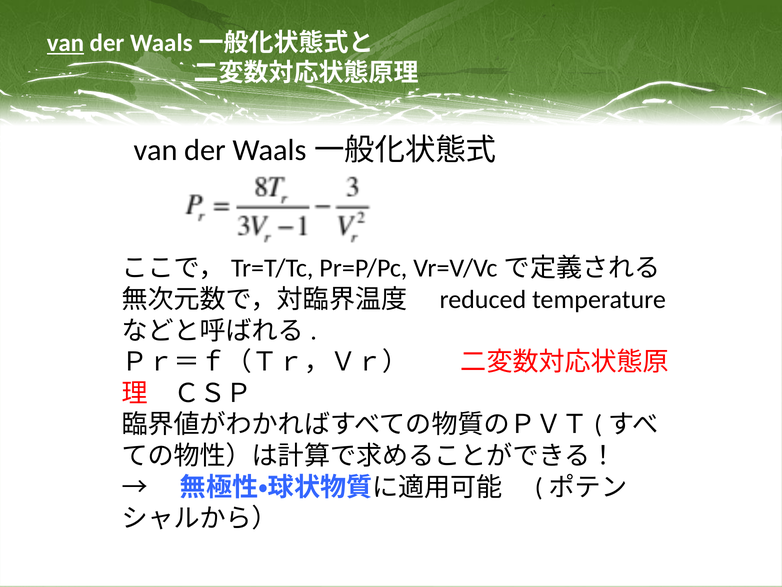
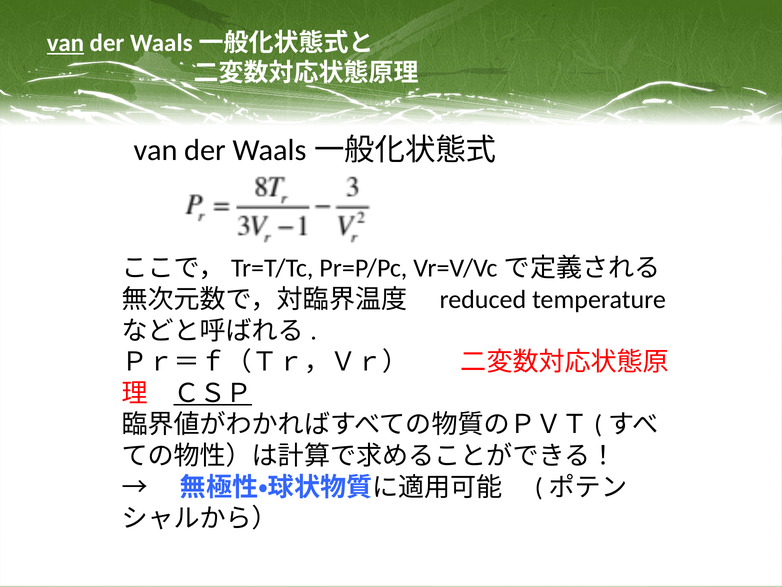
ＣＳＰ underline: none -> present (213, 393)
